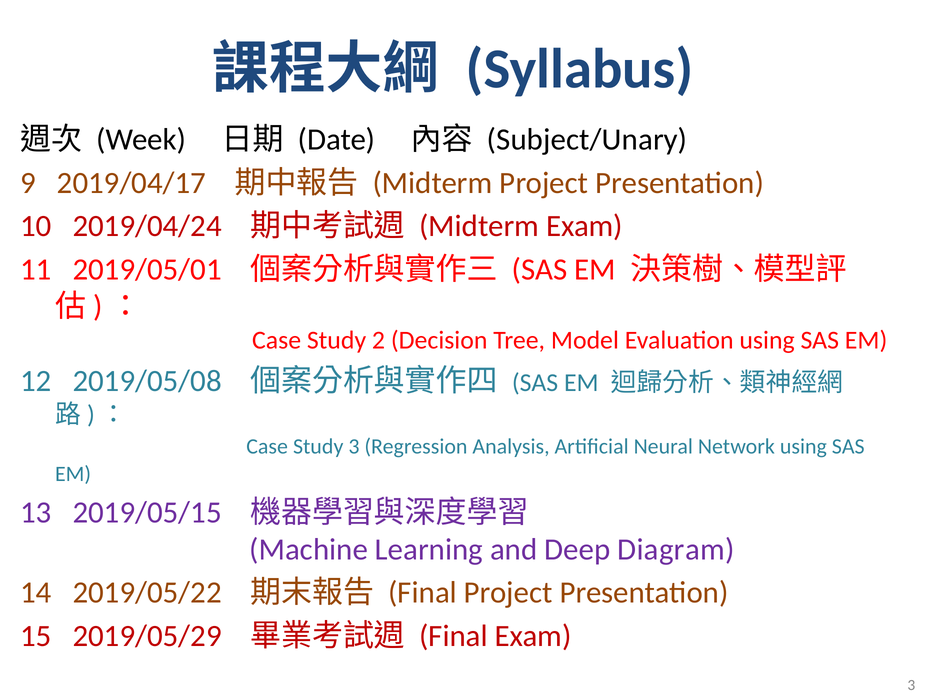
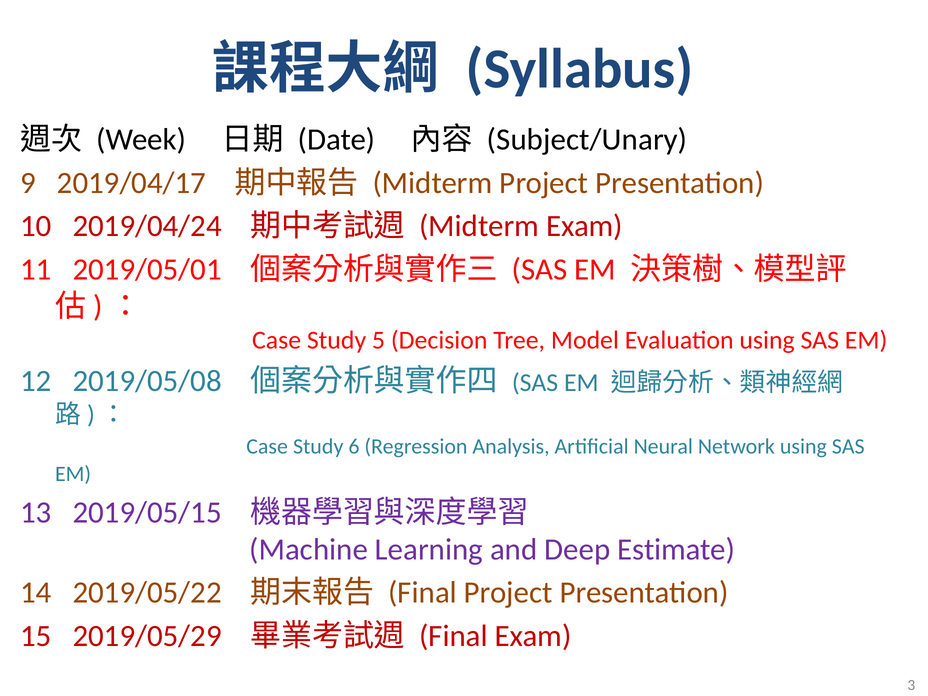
2: 2 -> 5 (379, 340)
Study 3: 3 -> 6 (354, 447)
Diagram: Diagram -> Estimate (676, 549)
